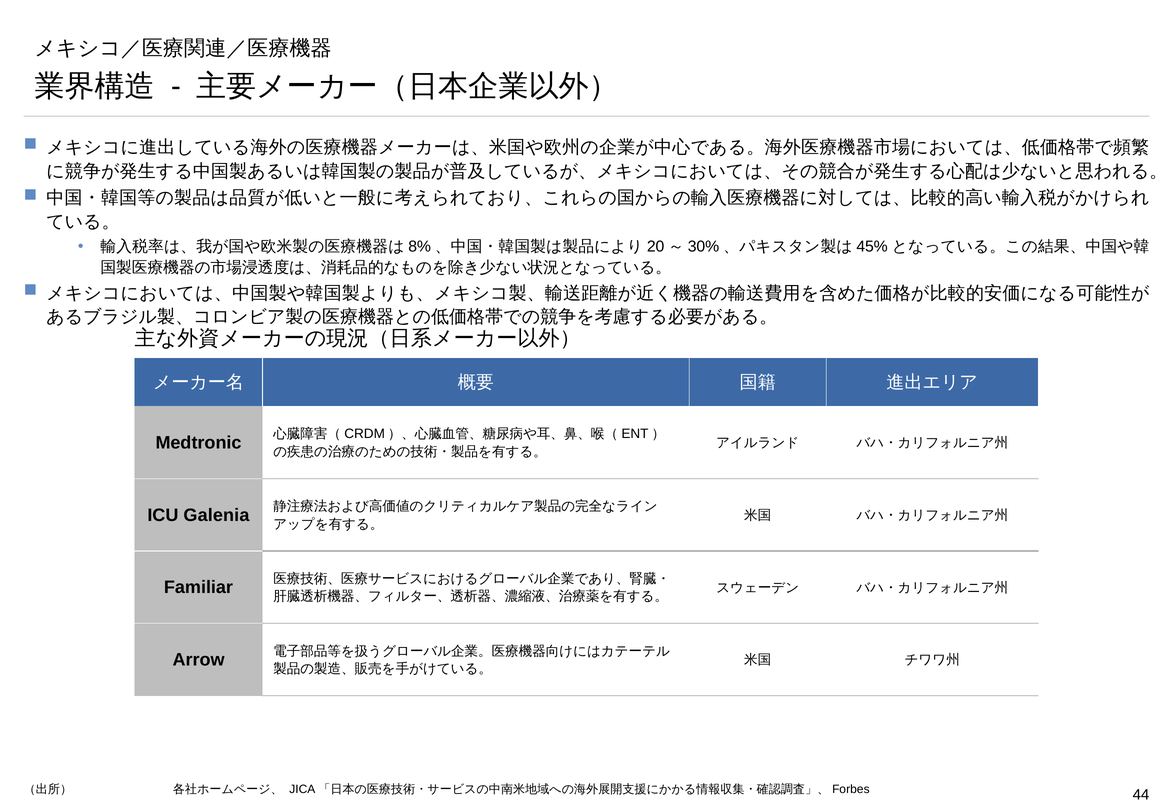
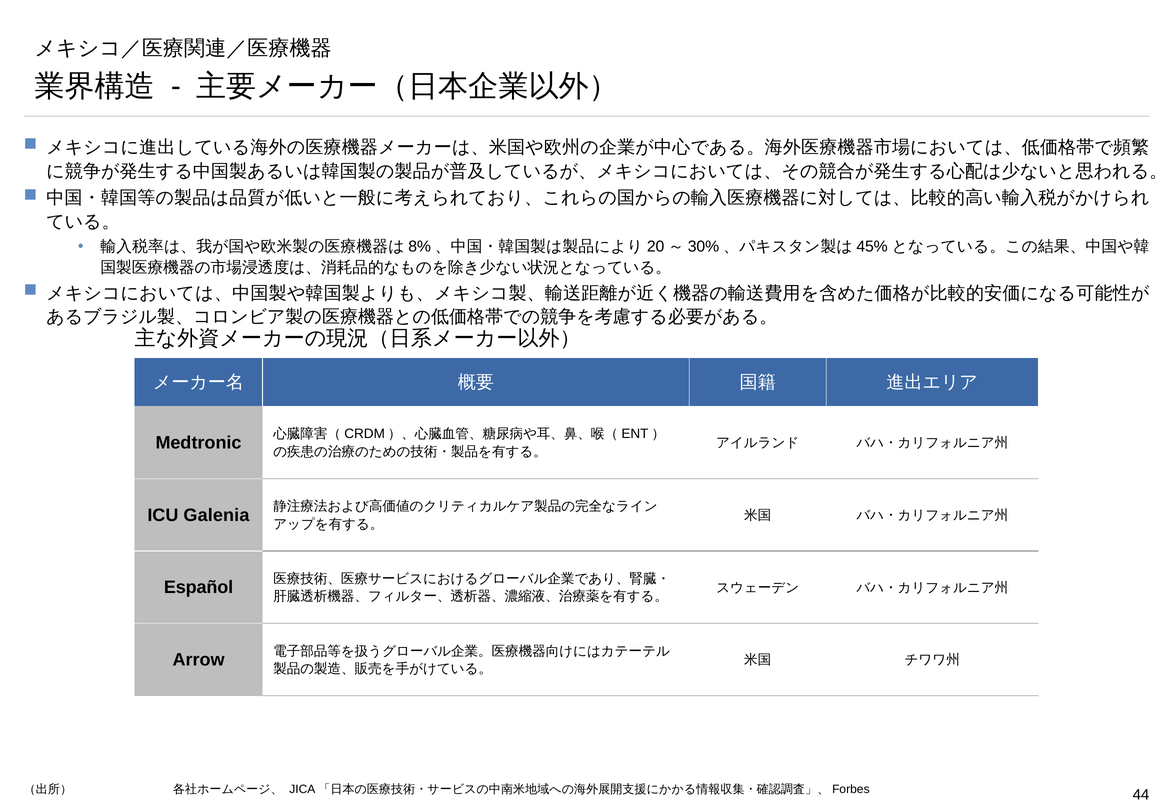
Familiar: Familiar -> Español (199, 588)
